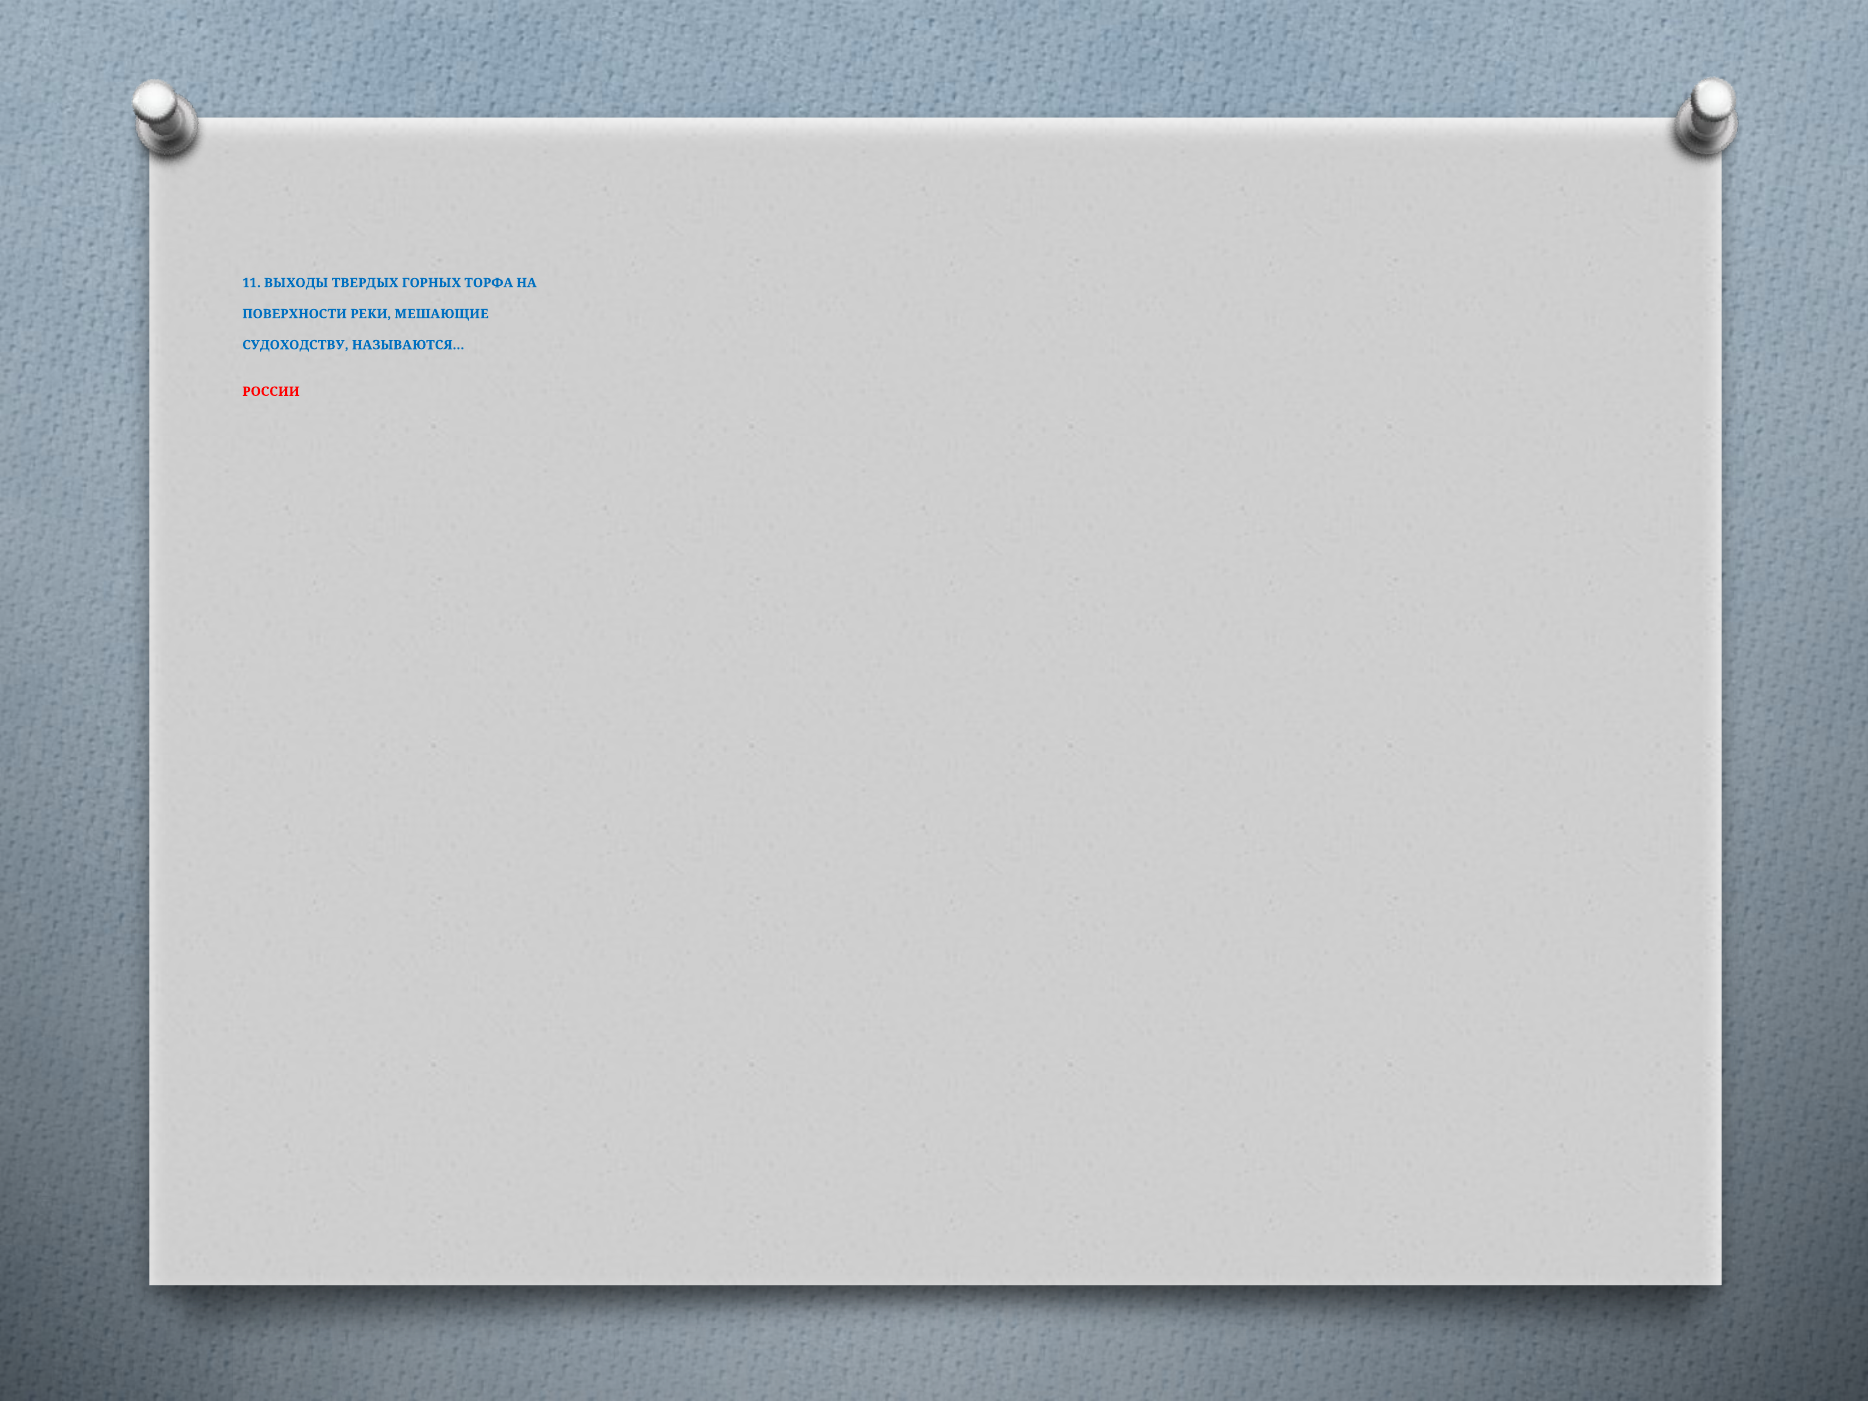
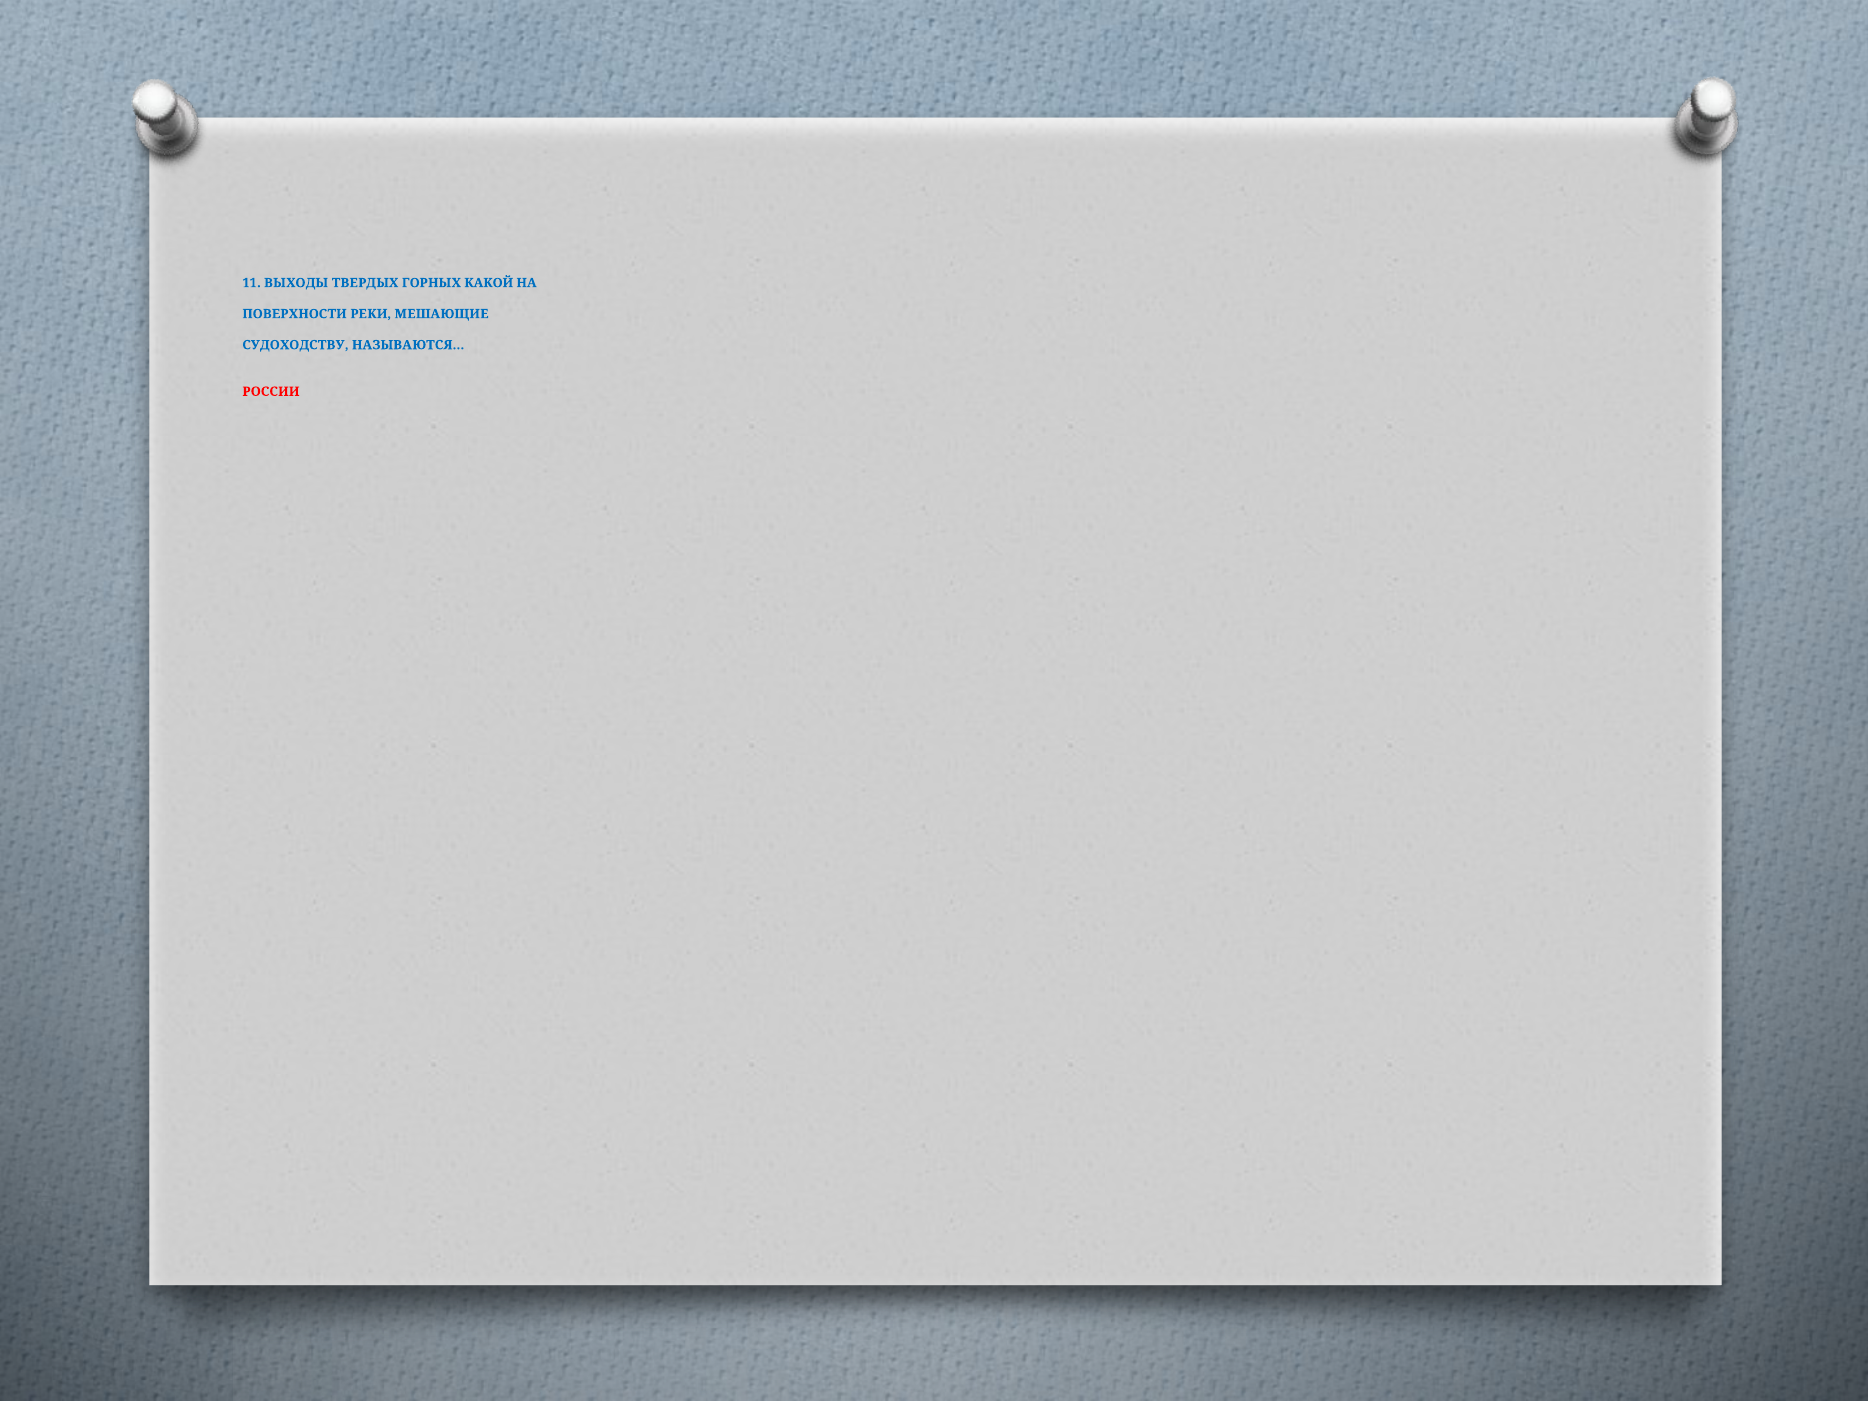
ТОРФА: ТОРФА -> КАКОЙ (489, 283)
